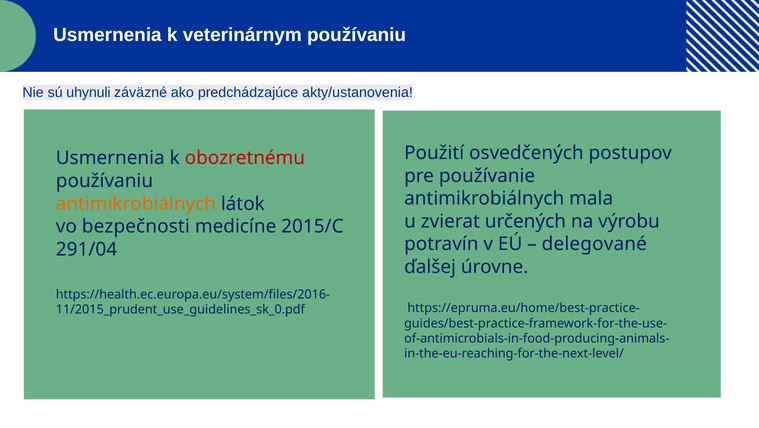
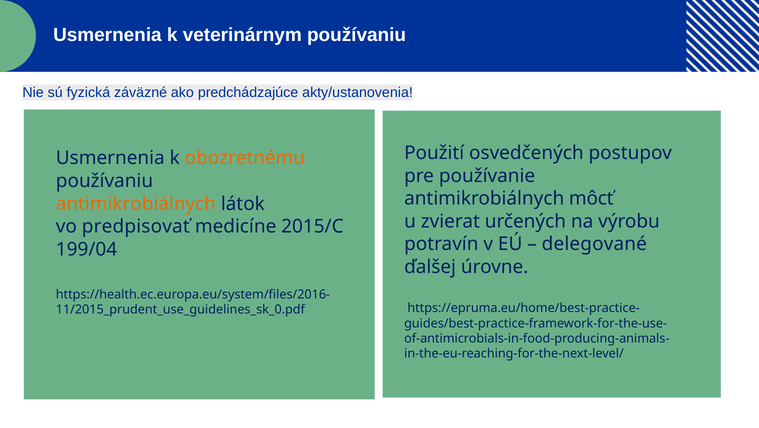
uhynuli: uhynuli -> fyzická (88, 93)
obozretnému colour: red -> orange (245, 158)
mala: mala -> môcť (591, 198)
bezpečnosti: bezpečnosti -> predpisovať (136, 226)
291/04: 291/04 -> 199/04 (86, 249)
